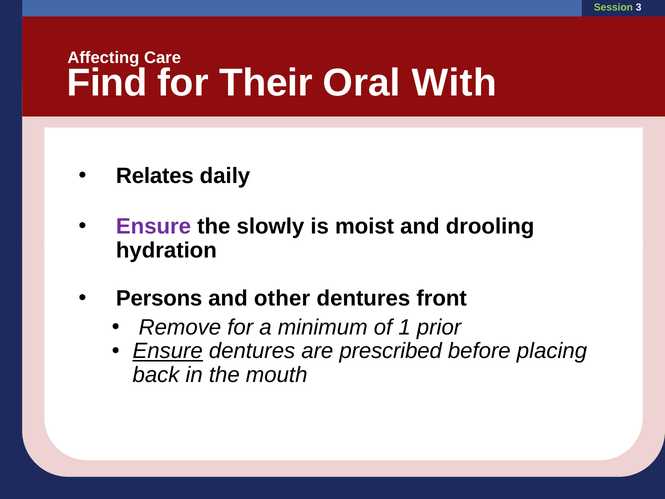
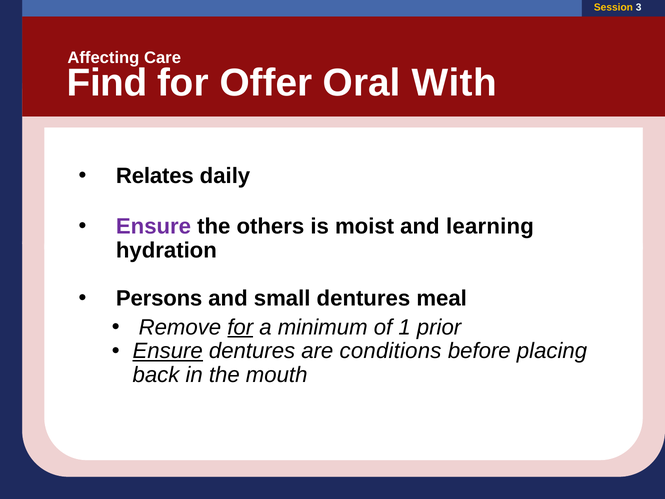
Session colour: light green -> yellow (613, 7)
Their: Their -> Offer (266, 83)
slowly: slowly -> others (270, 226)
drooling: drooling -> learning (490, 226)
other: other -> small (282, 298)
front: front -> meal (442, 298)
for underline: none -> present (240, 327)
prescribed: prescribed -> conditions (391, 351)
